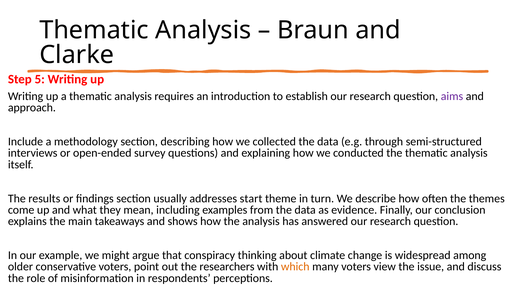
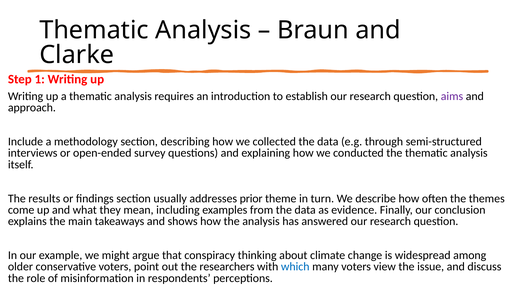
5: 5 -> 1 (40, 79)
start: start -> prior (251, 199)
which colour: orange -> blue (295, 267)
